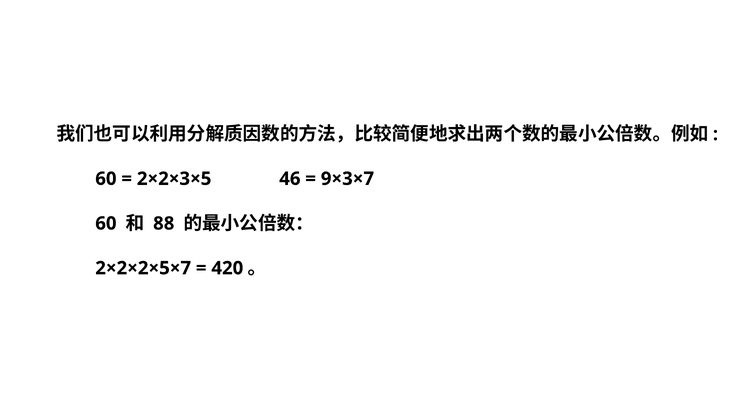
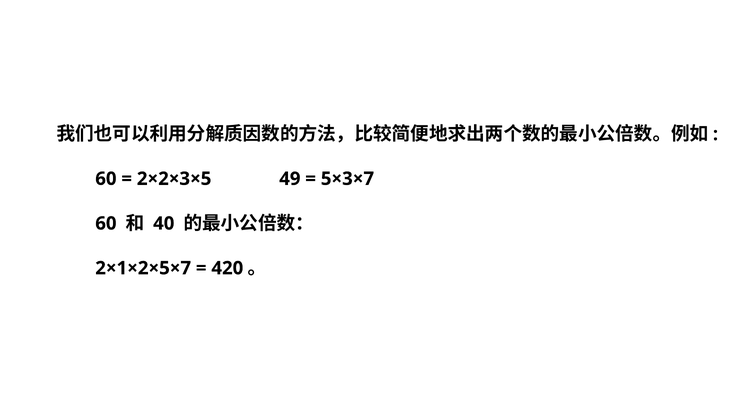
46: 46 -> 49 (290, 179)
9×3×7: 9×3×7 -> 5×3×7 (347, 179)
88: 88 -> 40 (164, 223)
2×2×2×5×7: 2×2×2×5×7 -> 2×1×2×5×7 (143, 268)
